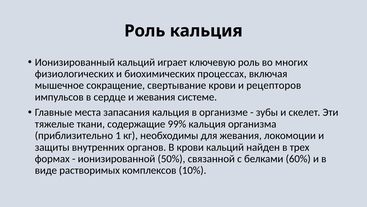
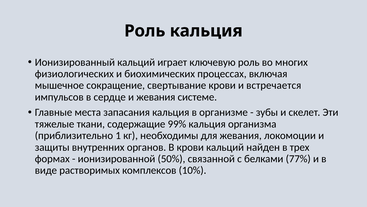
рецепторов: рецепторов -> встречается (274, 85)
60%: 60% -> 77% (298, 158)
